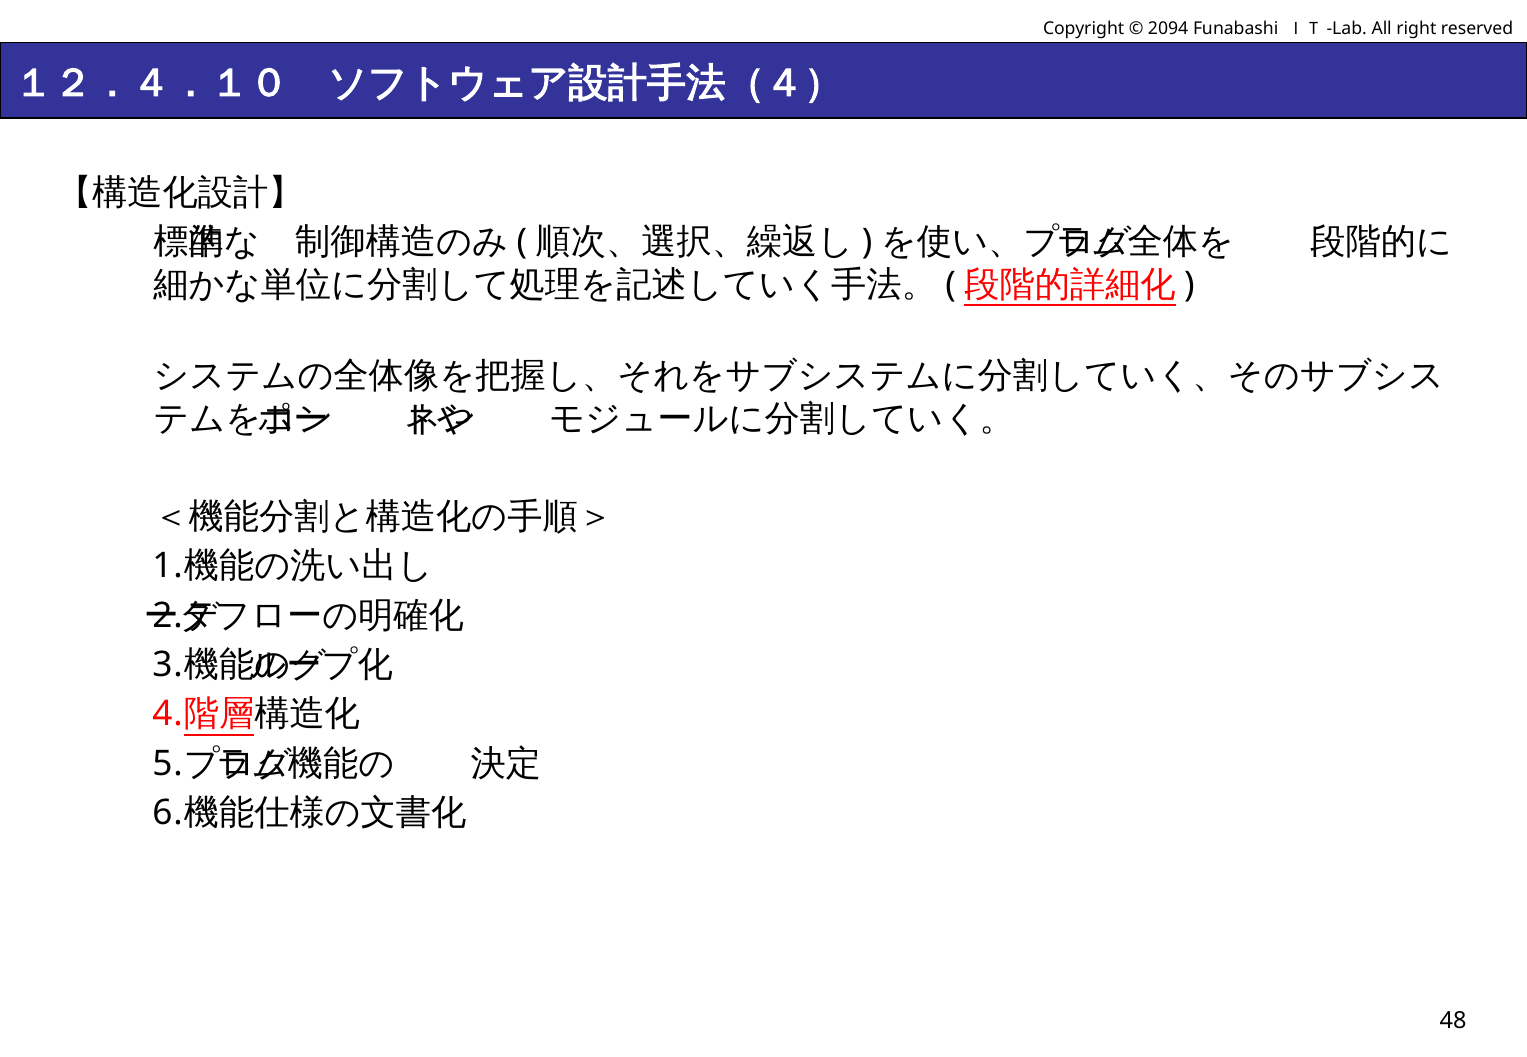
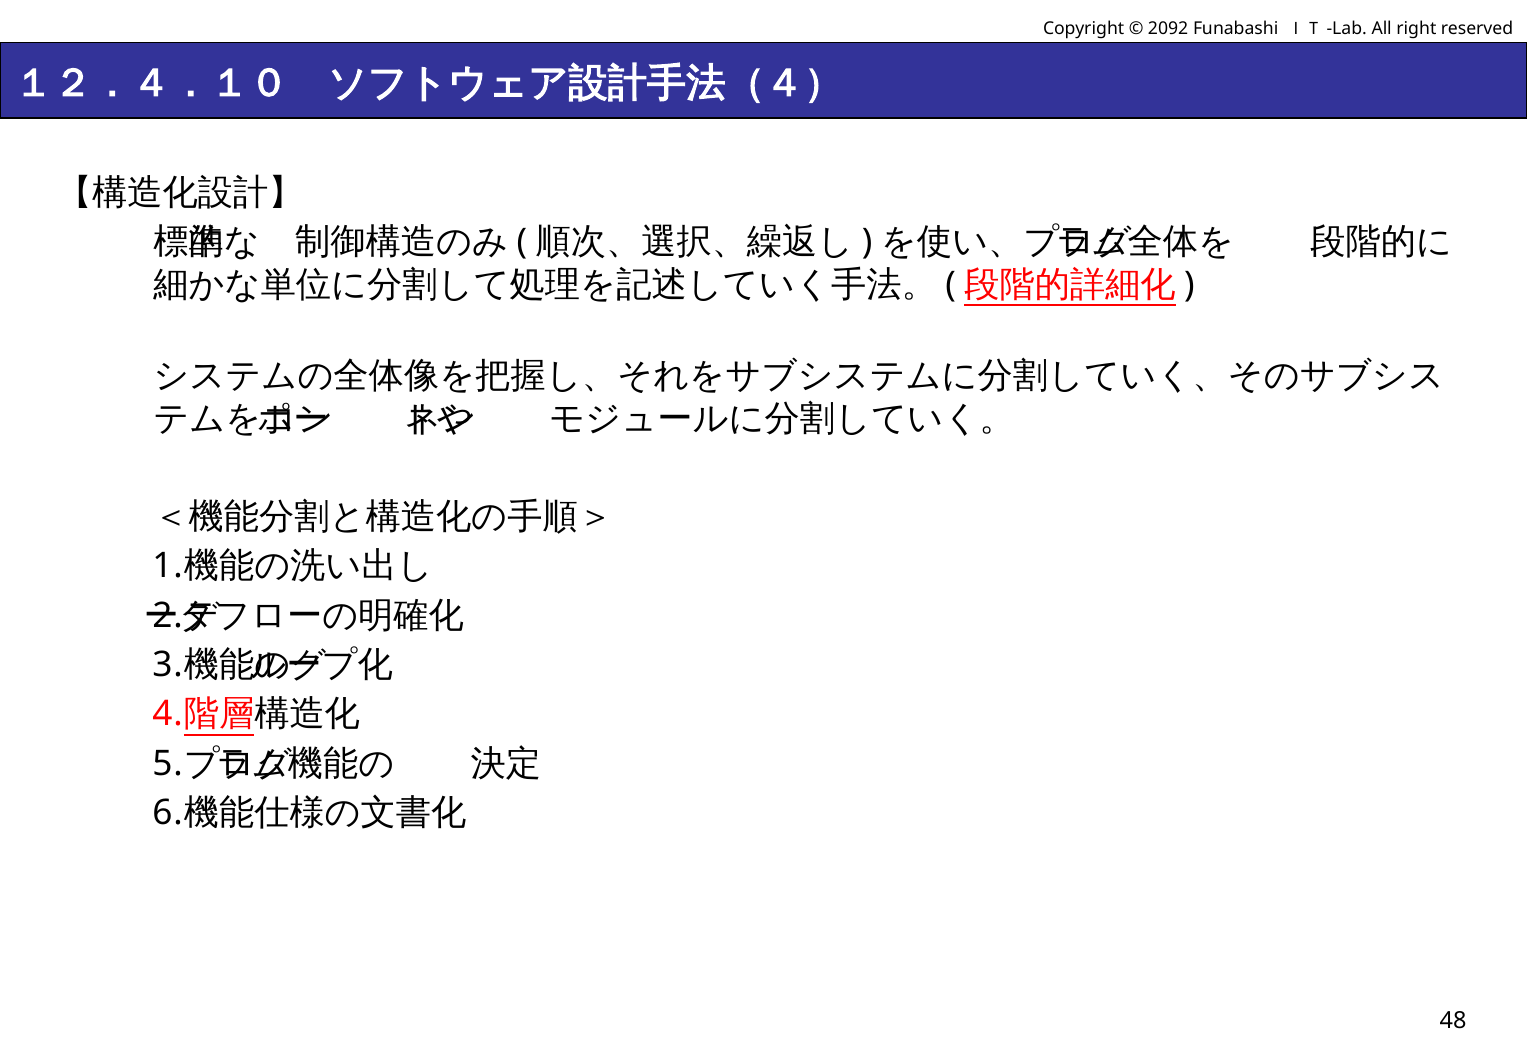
2094: 2094 -> 2092 (1168, 29)
